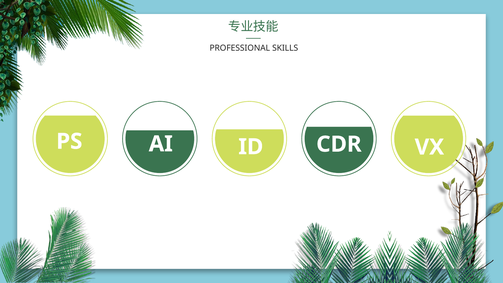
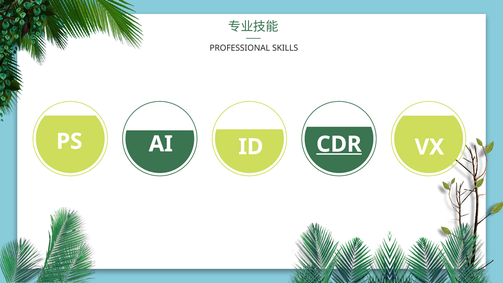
CDR underline: none -> present (339, 144)
